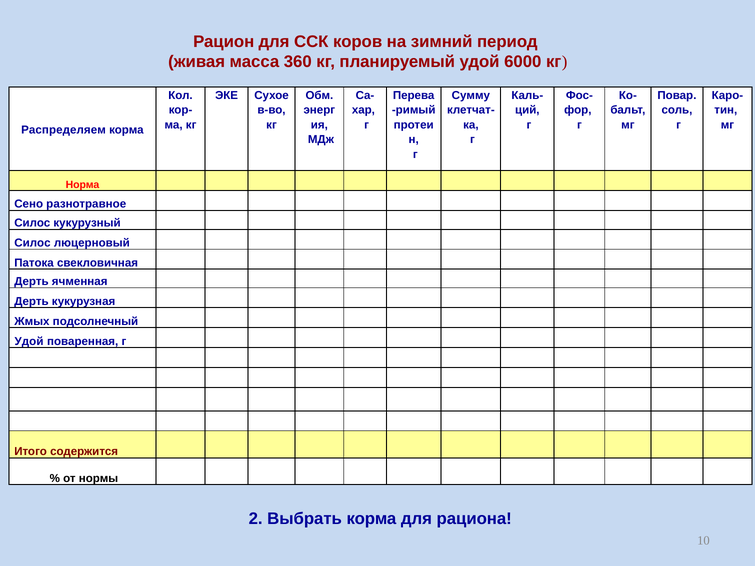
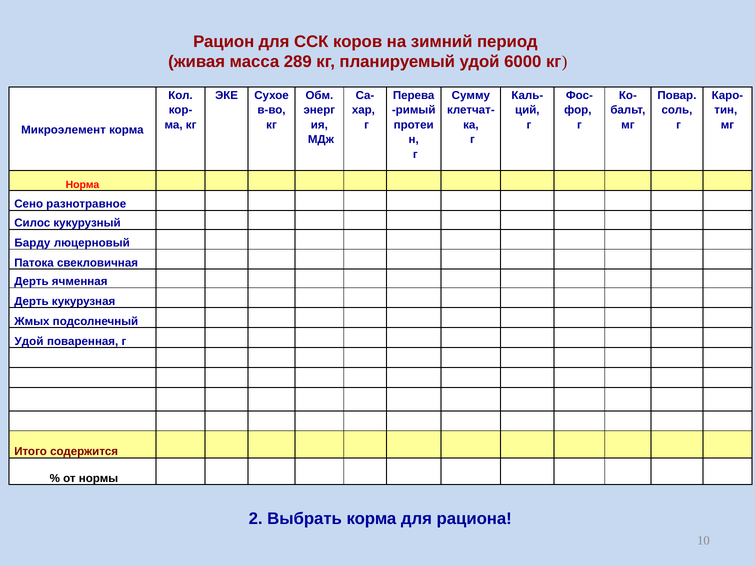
360: 360 -> 289 (298, 62)
Распределяем: Распределяем -> Микроэлемент (64, 130)
Силос: Силос -> Барду (32, 243)
